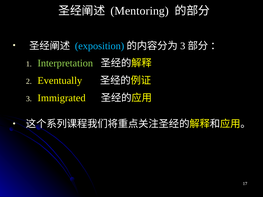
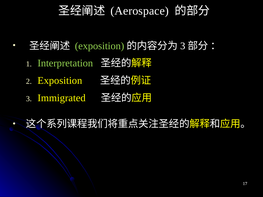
Mentoring: Mentoring -> Aerospace (140, 11)
exposition colour: light blue -> light green (100, 46)
Eventually: Eventually -> Exposition (60, 81)
